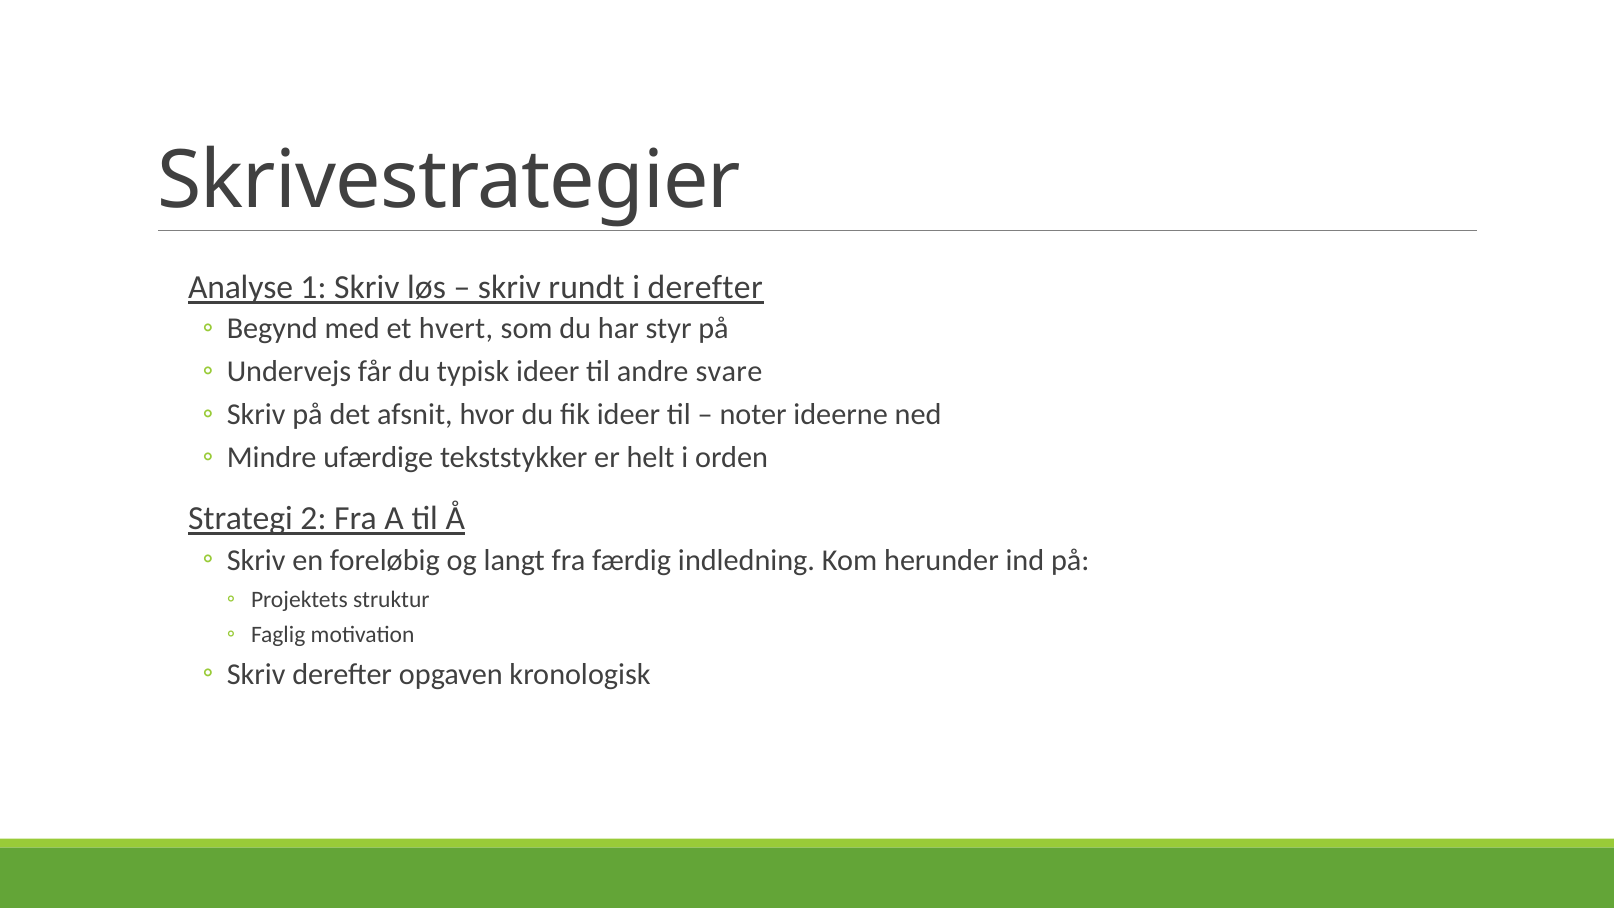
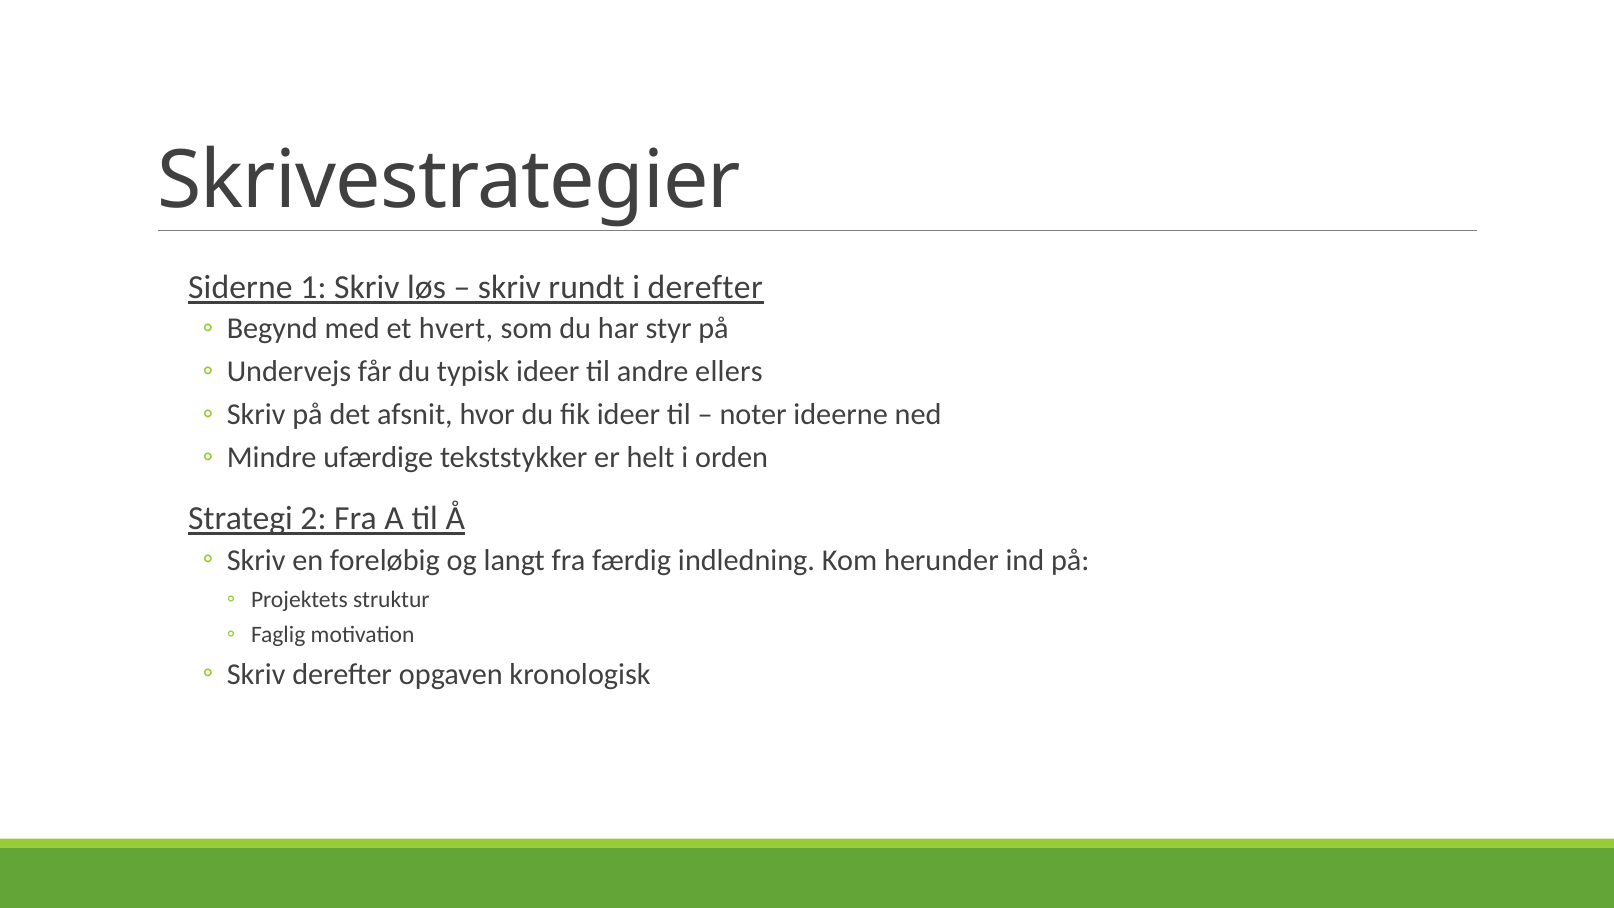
Analyse: Analyse -> Siderne (240, 288)
svare: svare -> ellers (729, 372)
